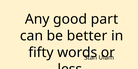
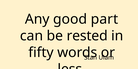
better: better -> rested (87, 36)
